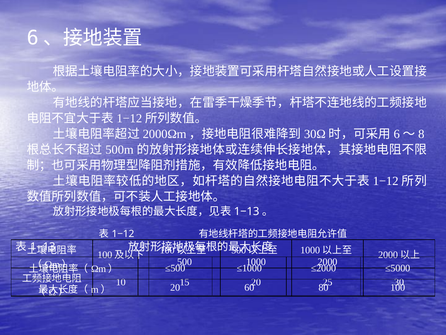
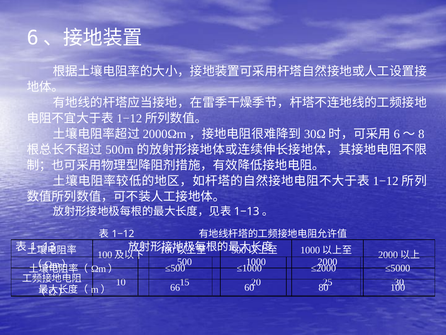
20: 20 -> 66 (175, 287)
